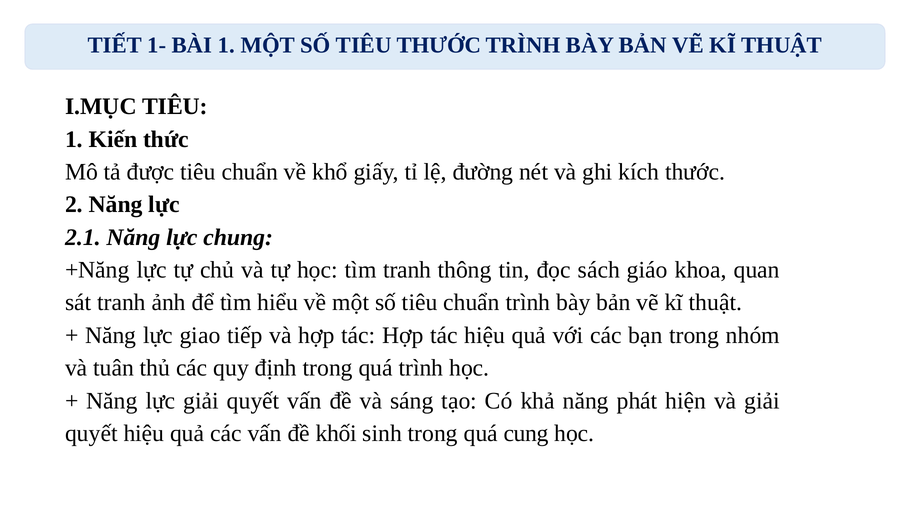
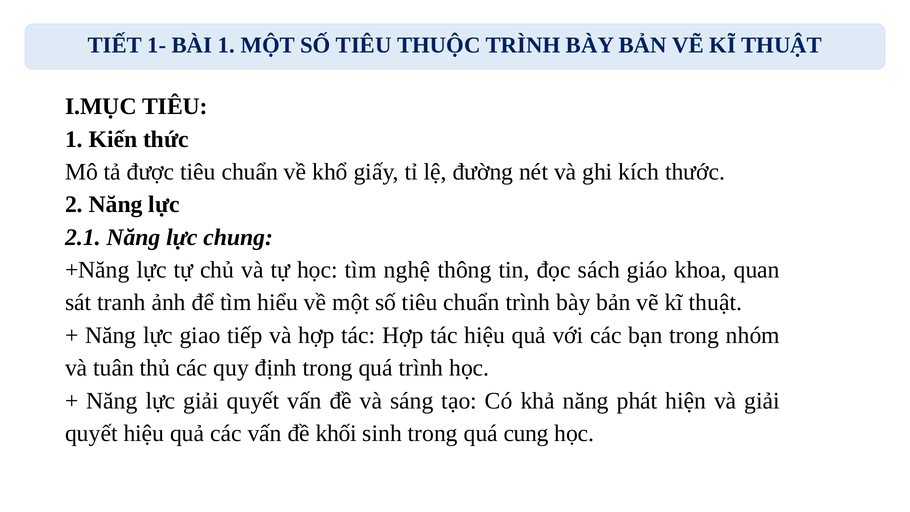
TIÊU THƯỚC: THƯỚC -> THUỘC (439, 45)
tìm tranh: tranh -> nghệ (407, 270)
